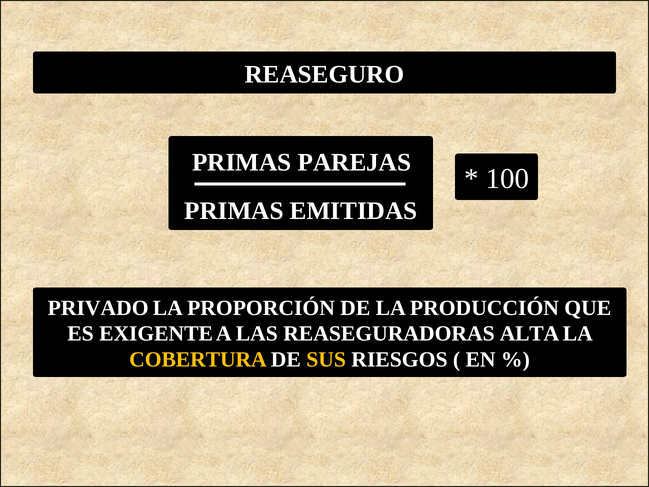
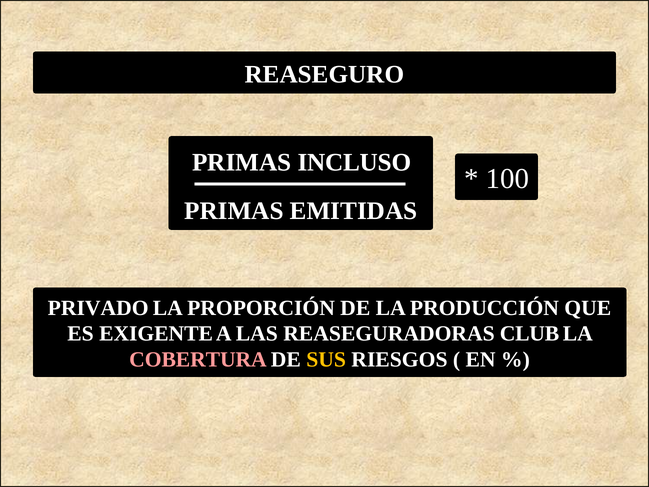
PAREJAS: PAREJAS -> INCLUSO (355, 163)
ALTA: ALTA -> CLUB (529, 334)
COBERTURA colour: yellow -> pink (198, 360)
